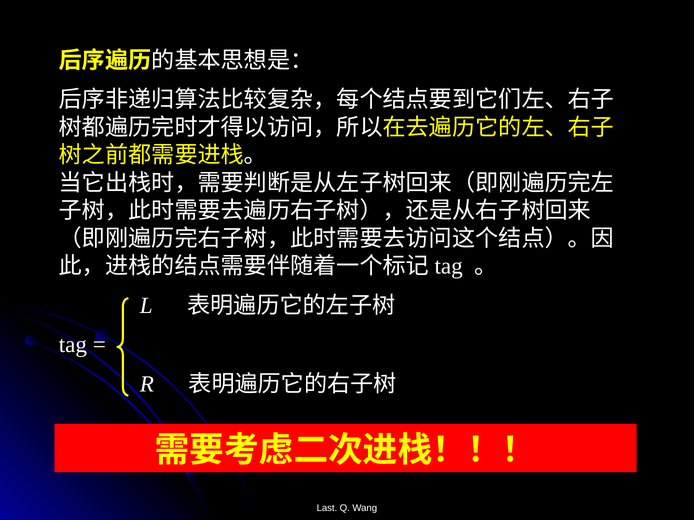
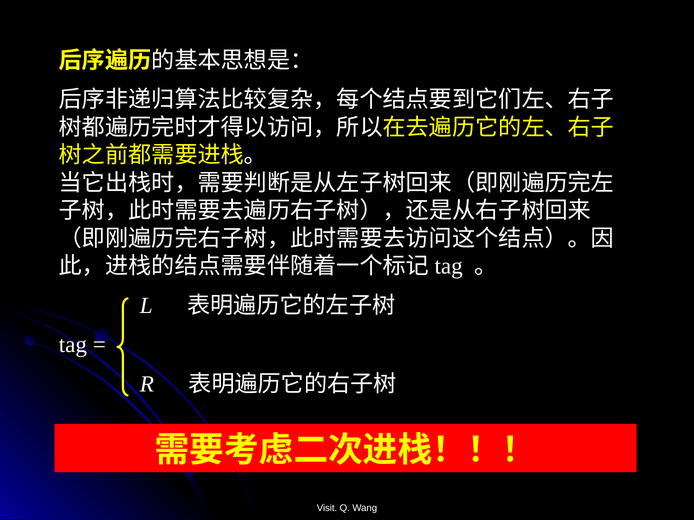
Last: Last -> Visit (327, 508)
